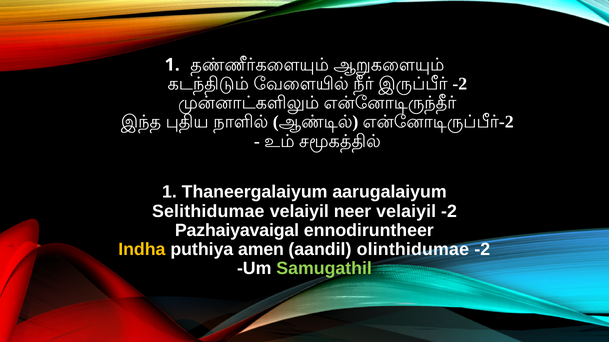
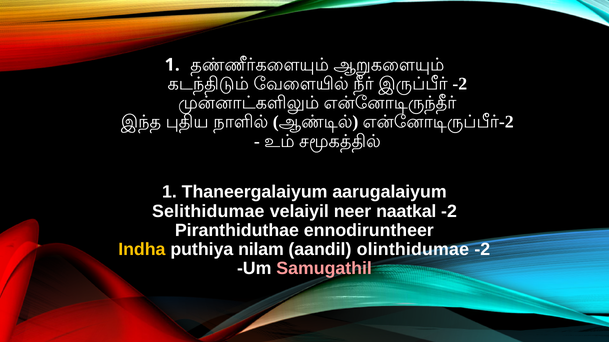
neer velaiyil: velaiyil -> naatkal (406, 212)
Pazhaiyavaigal: Pazhaiyavaigal -> Piranthiduthae (237, 231)
amen: amen -> nilam (261, 250)
Samugathil colour: light green -> pink (324, 269)
